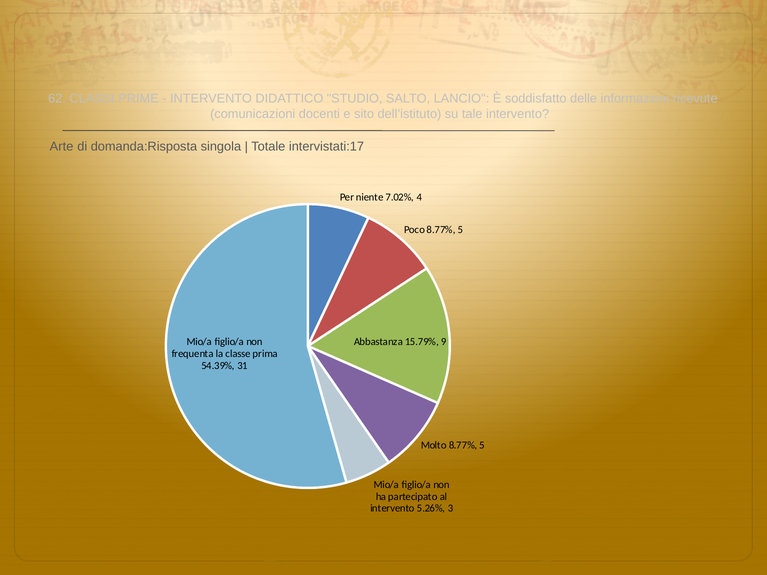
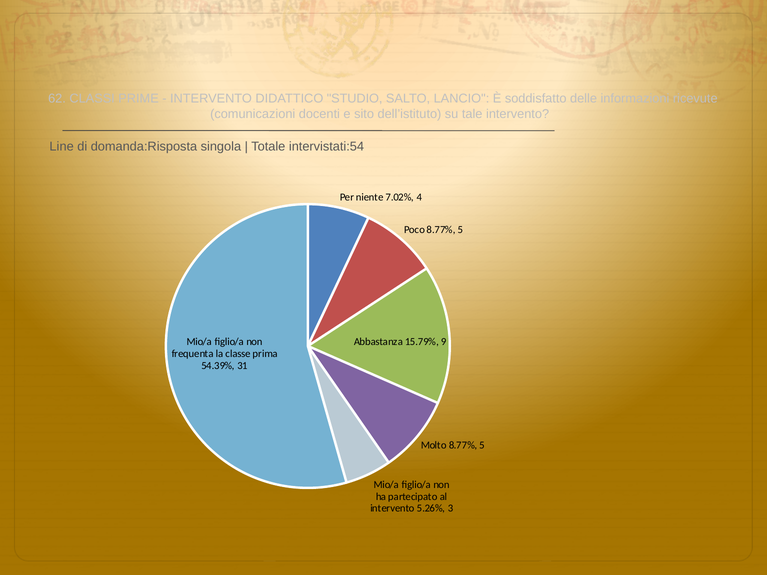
Arte: Arte -> Line (62, 147)
intervistati:17: intervistati:17 -> intervistati:54 (326, 147)
